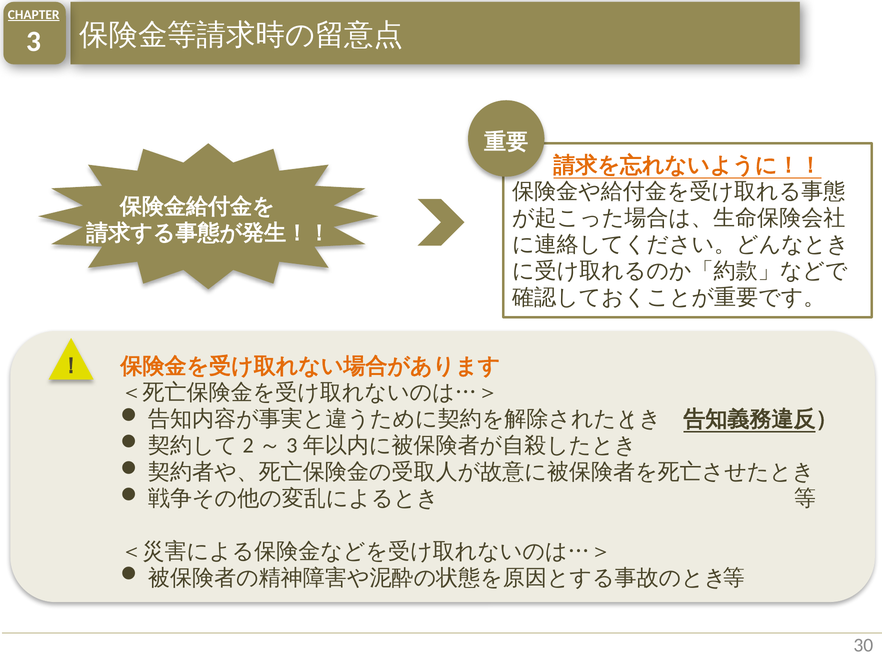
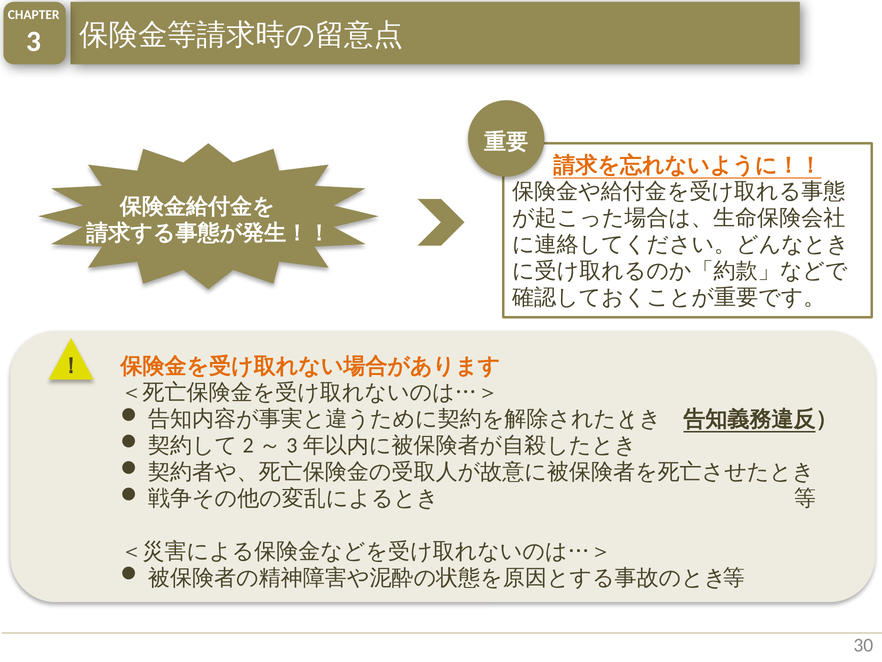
CHAPTER underline: present -> none (34, 15)
